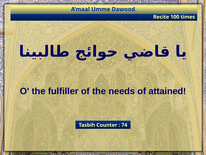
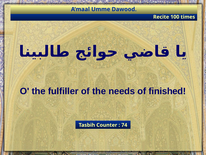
attained: attained -> finished (167, 91)
